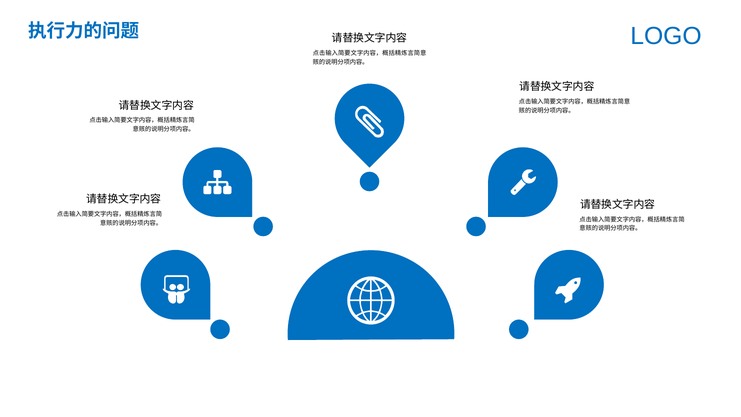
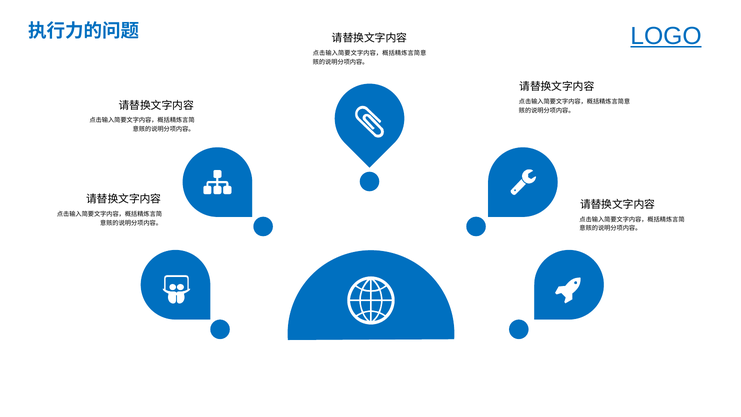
LOGO underline: none -> present (666, 36)
